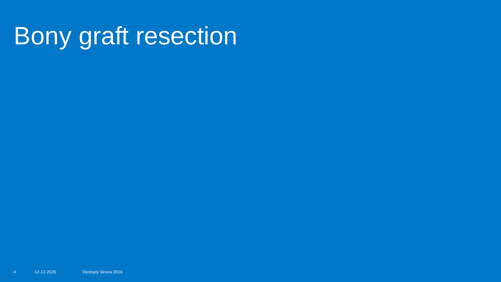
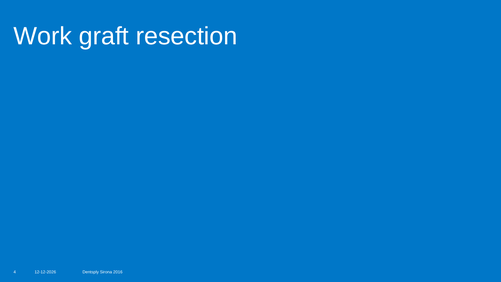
Bony: Bony -> Work (43, 36)
